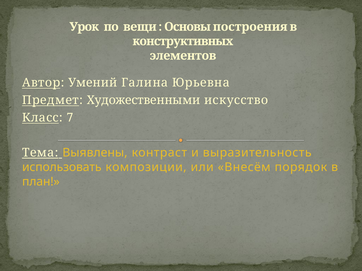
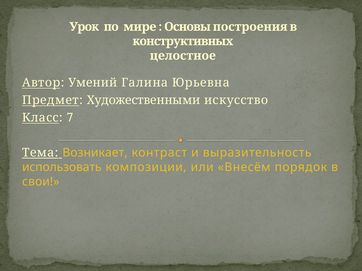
вещи: вещи -> мире (140, 27)
элементов: элементов -> целостное (183, 56)
Выявлены: Выявлены -> Возникает (95, 153)
план: план -> свои (41, 182)
